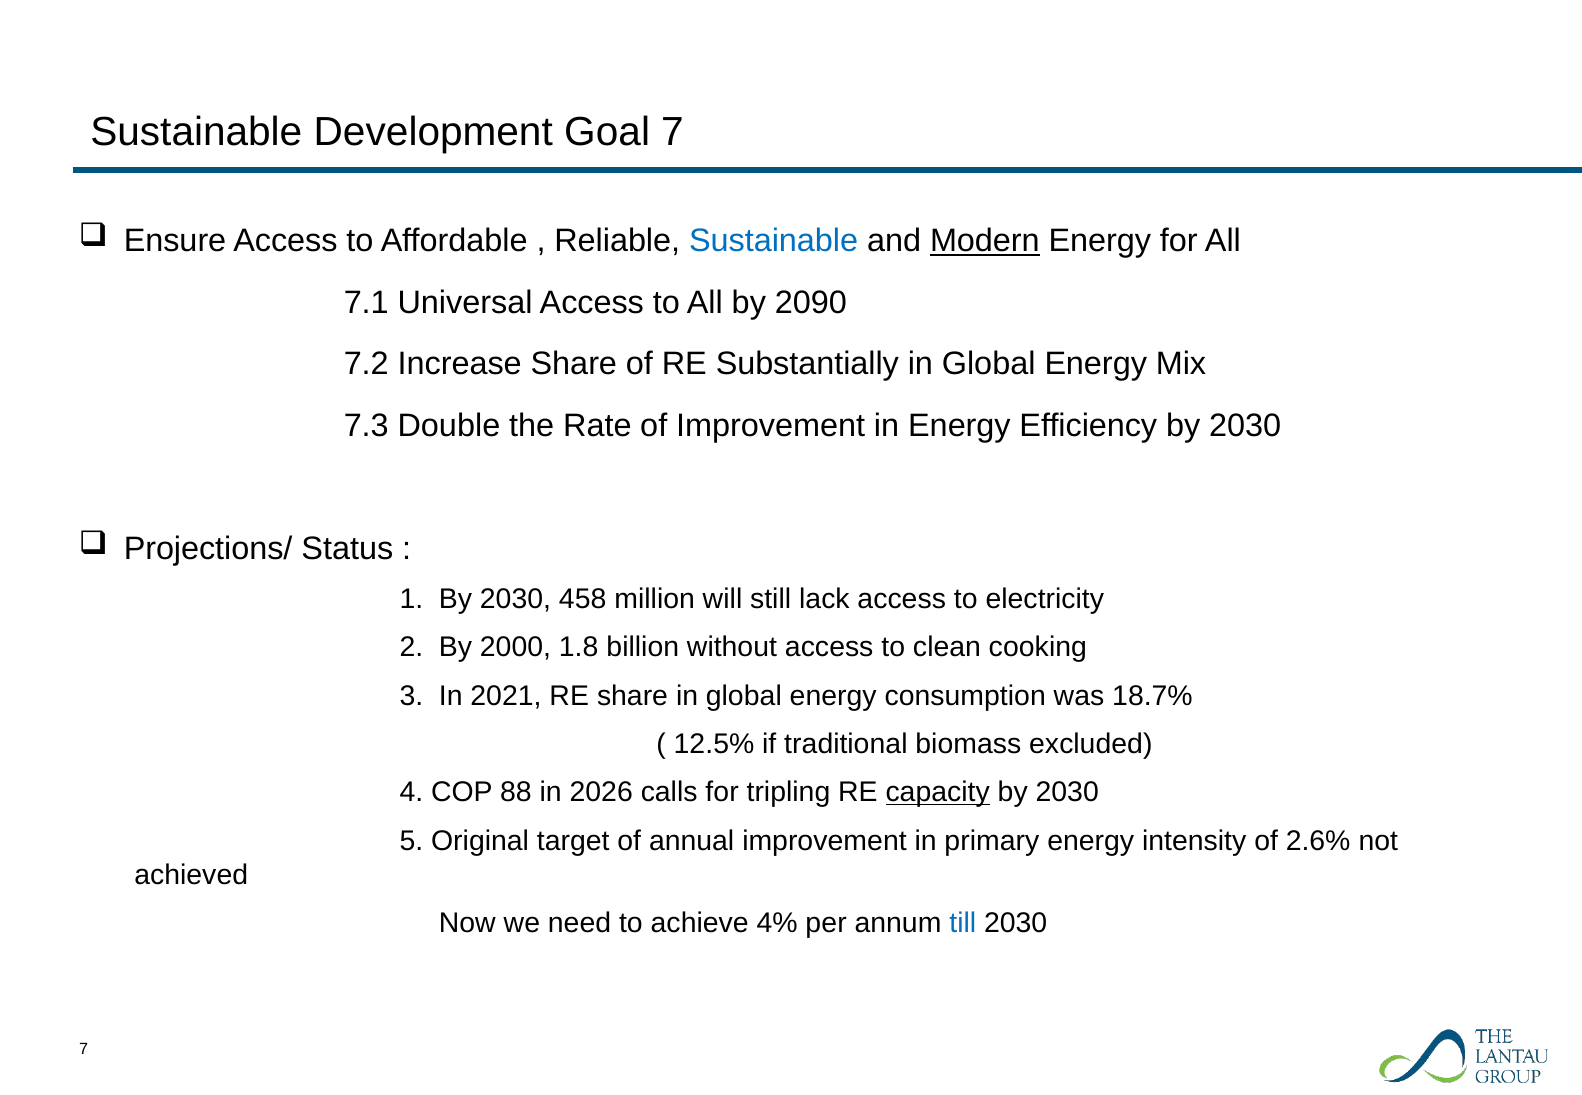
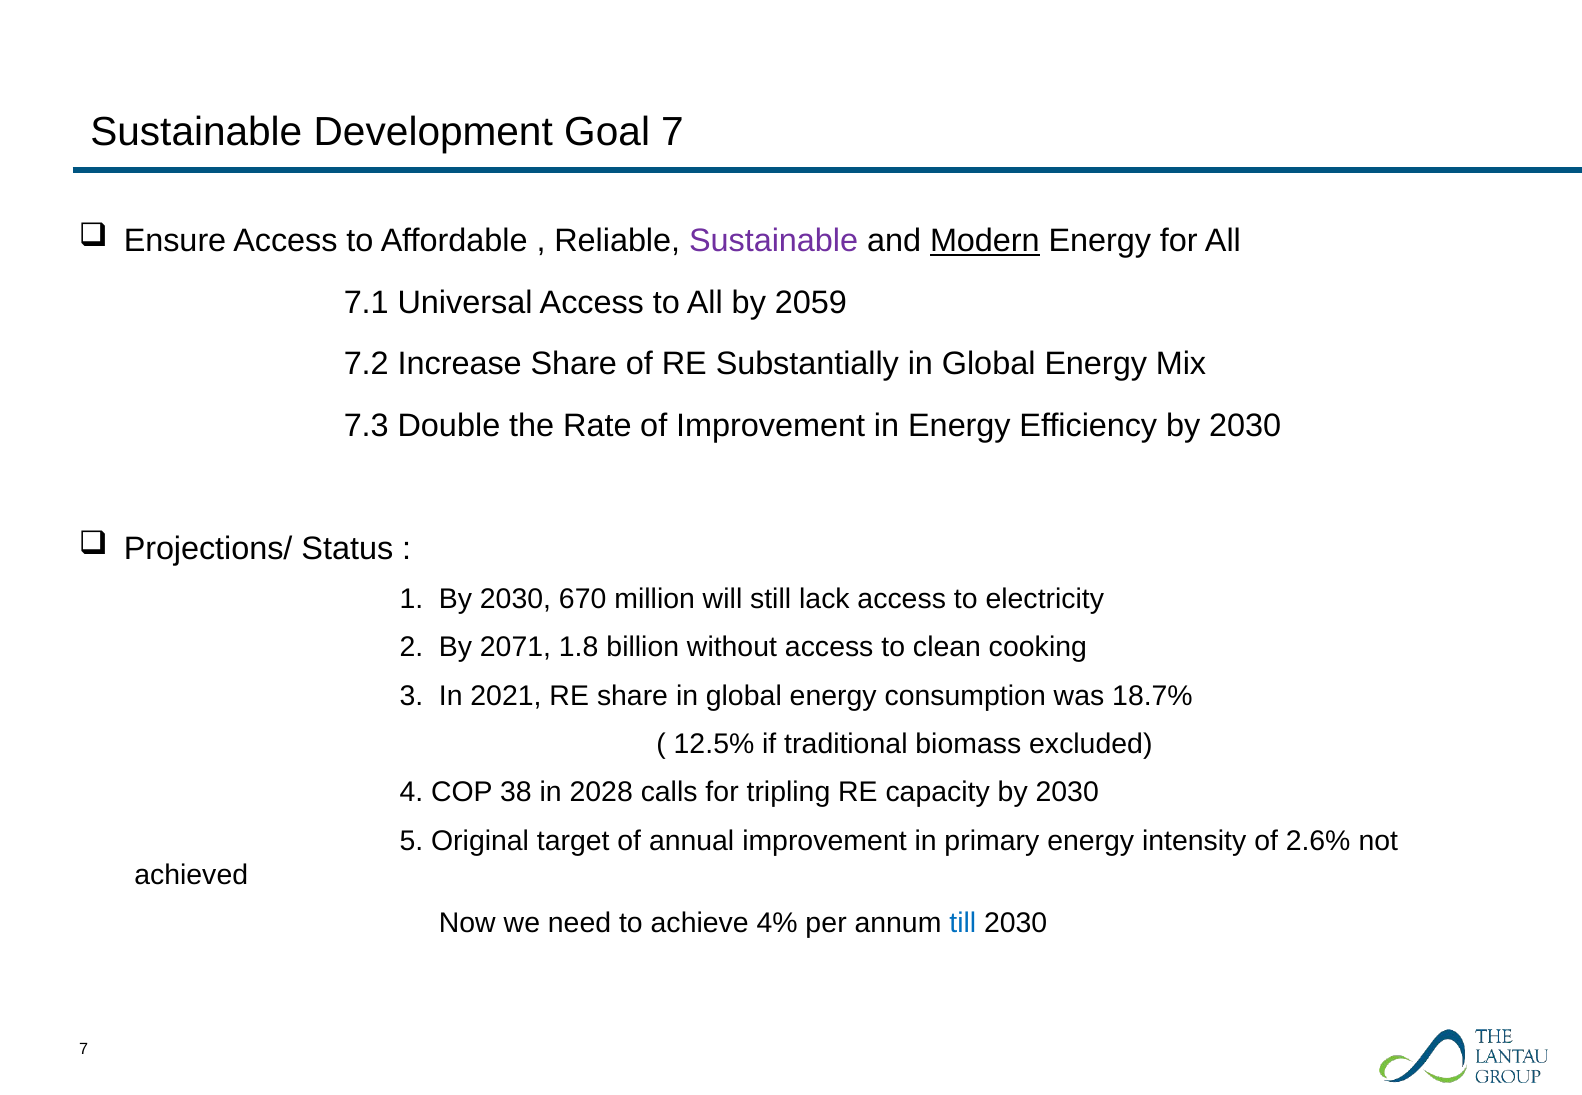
Sustainable colour: blue -> purple (774, 241)
2090: 2090 -> 2059 (811, 302)
458: 458 -> 670 (583, 599)
2000: 2000 -> 2071 (515, 648)
88: 88 -> 38 (516, 793)
2026: 2026 -> 2028 (601, 793)
capacity underline: present -> none (938, 793)
